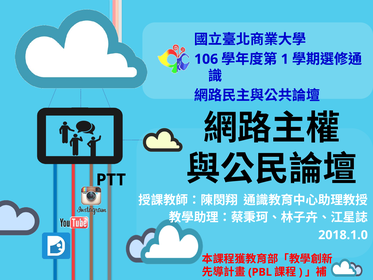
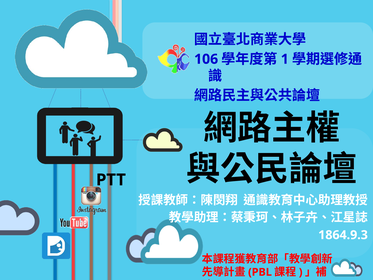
2018.1.0: 2018.1.0 -> 1864.9.3 (343, 235)
